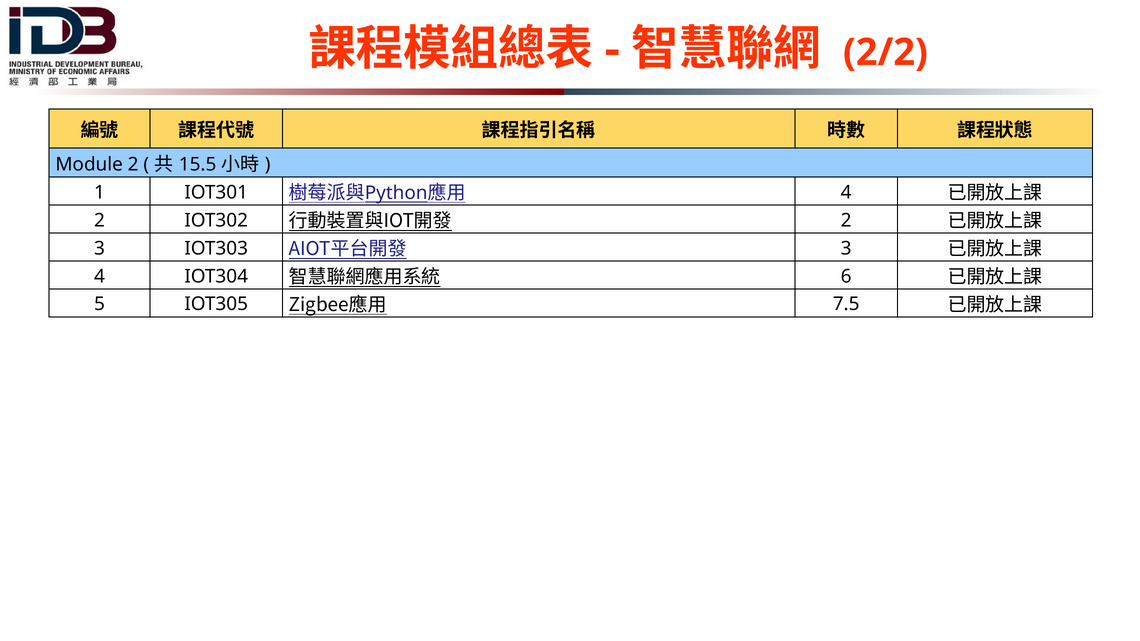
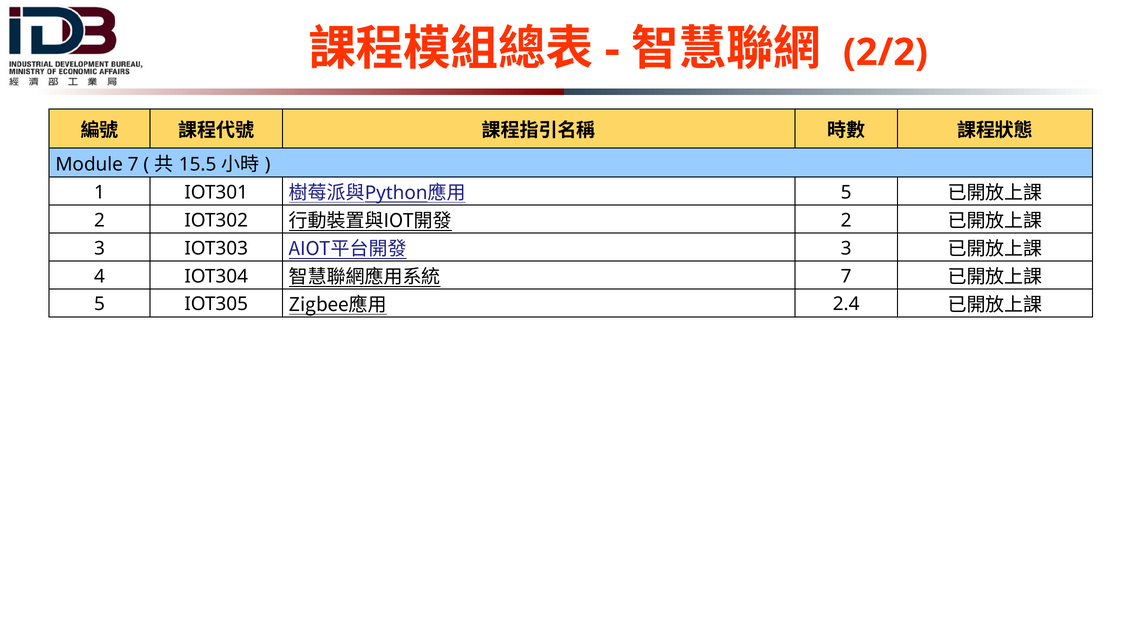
Module 2: 2 -> 7 (133, 165)
4: 4 -> 5 (846, 192)
6: 6 -> 7 (846, 276)
7.5: 7.5 -> 2.4 (846, 304)
